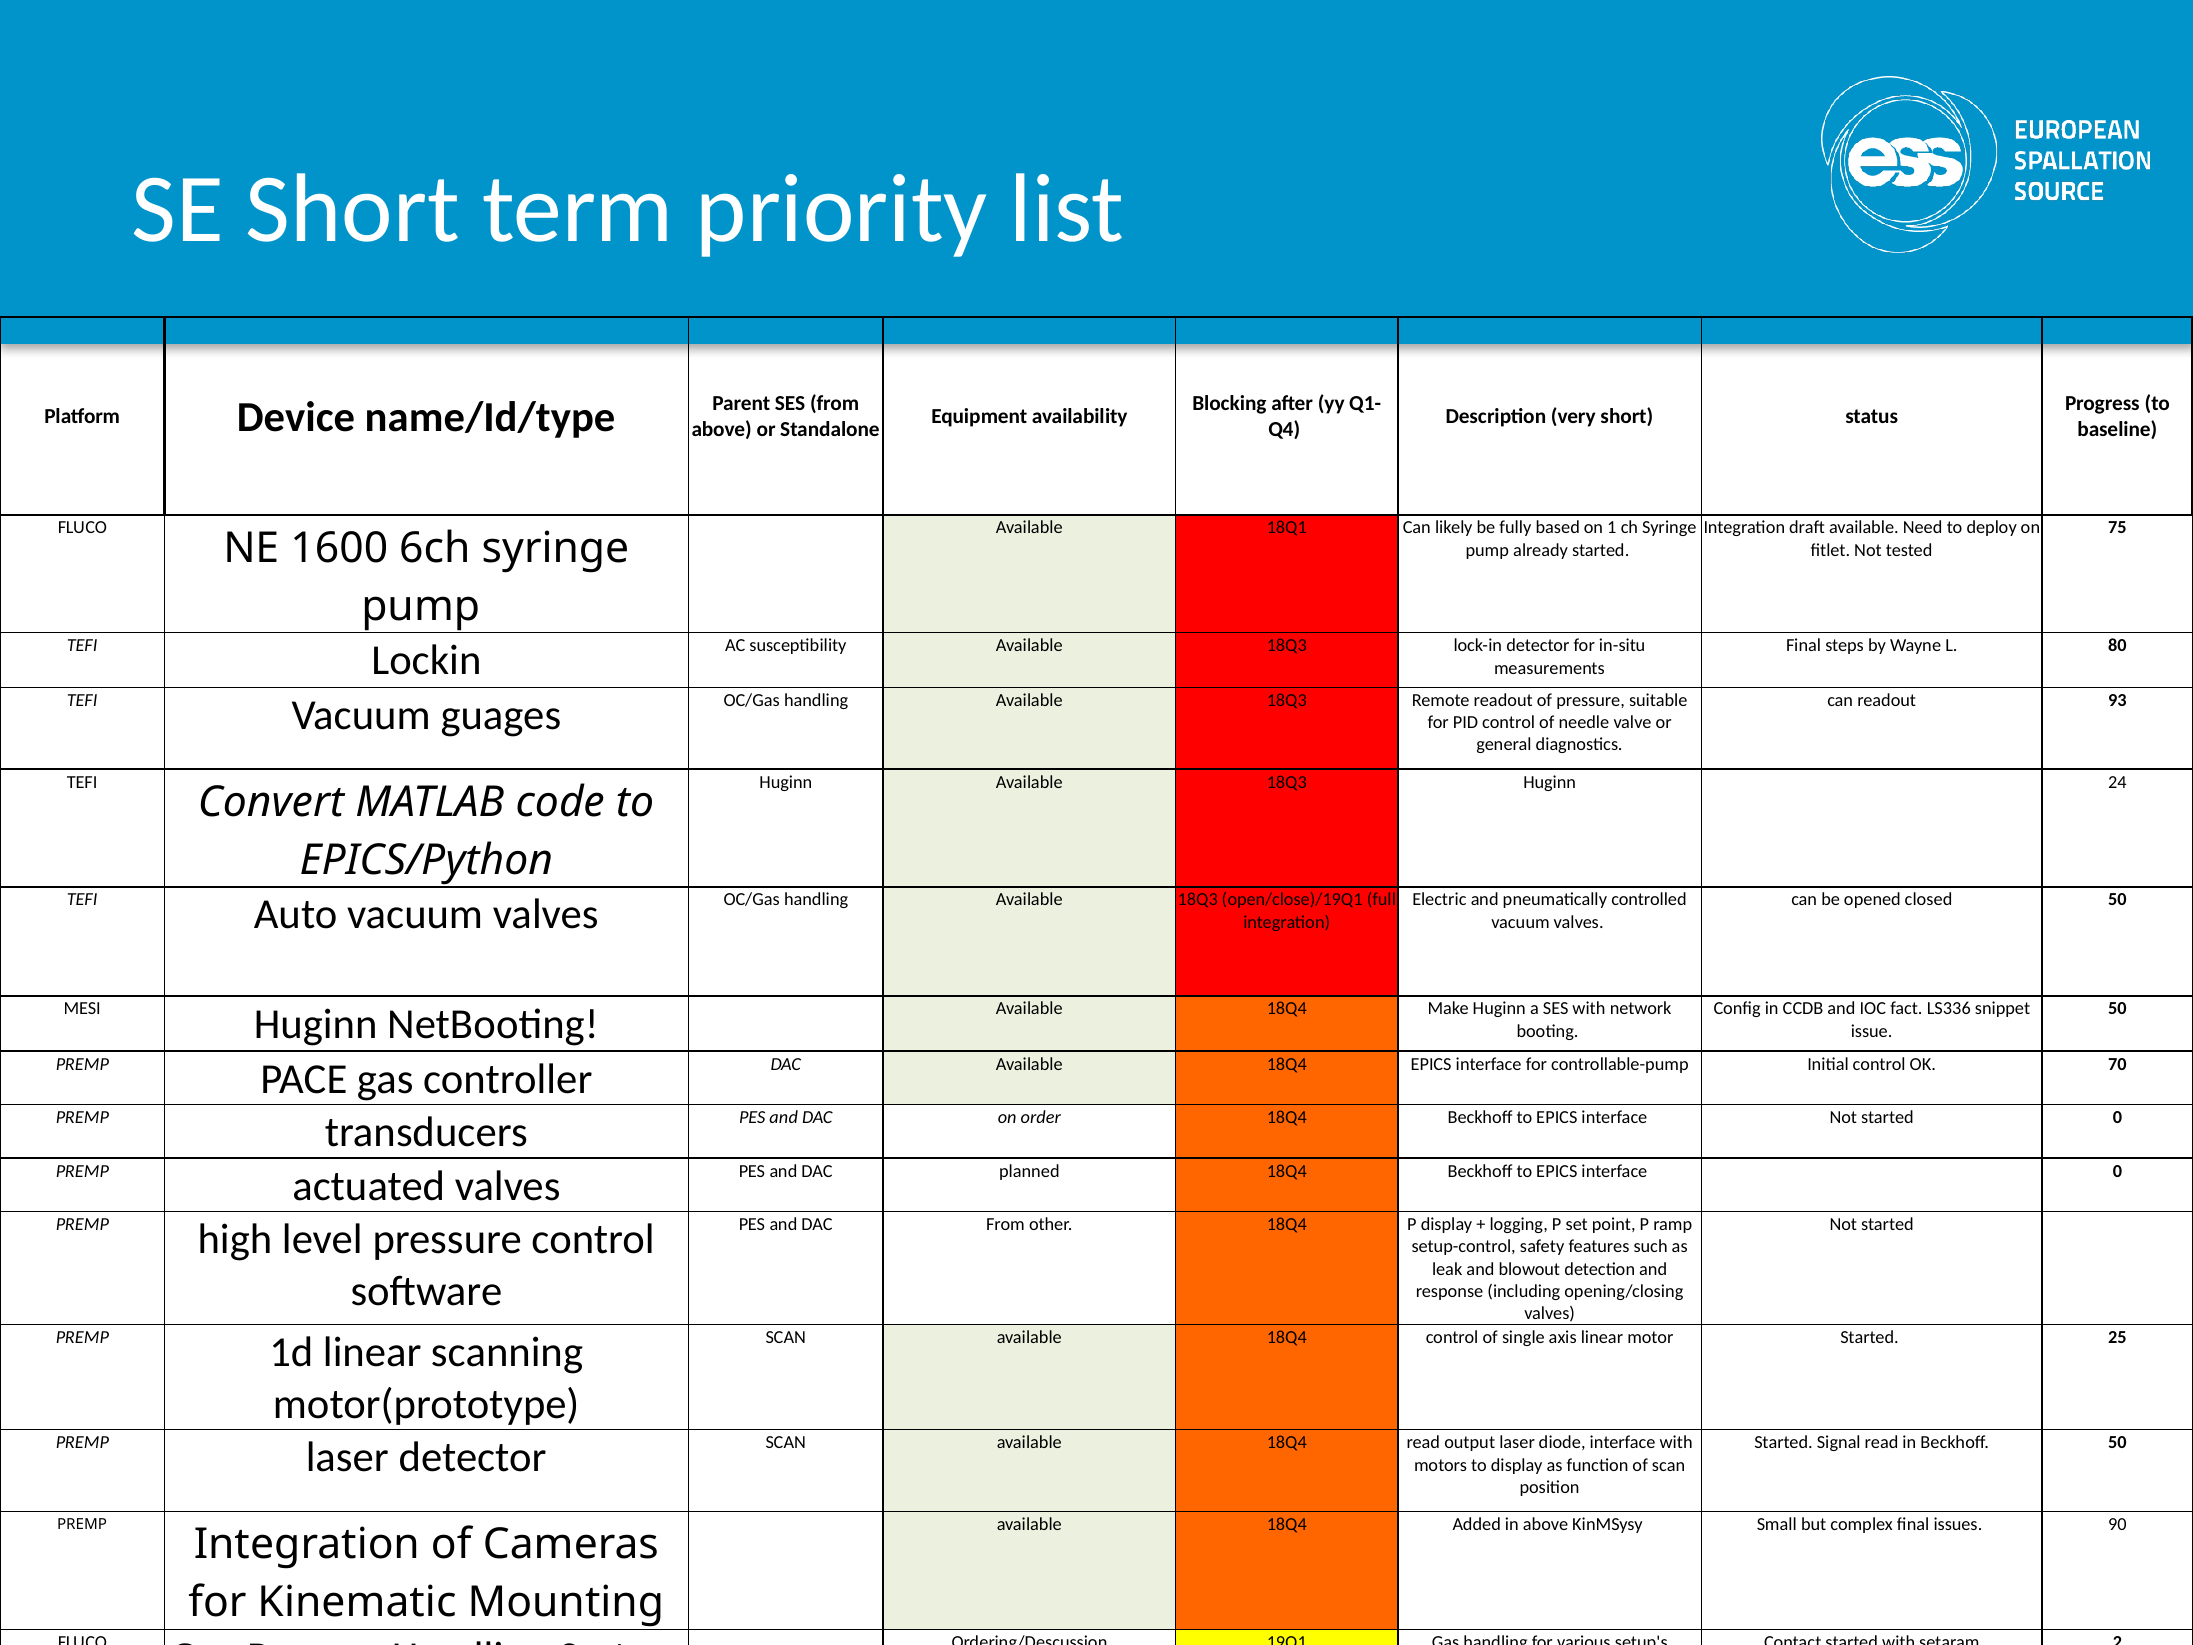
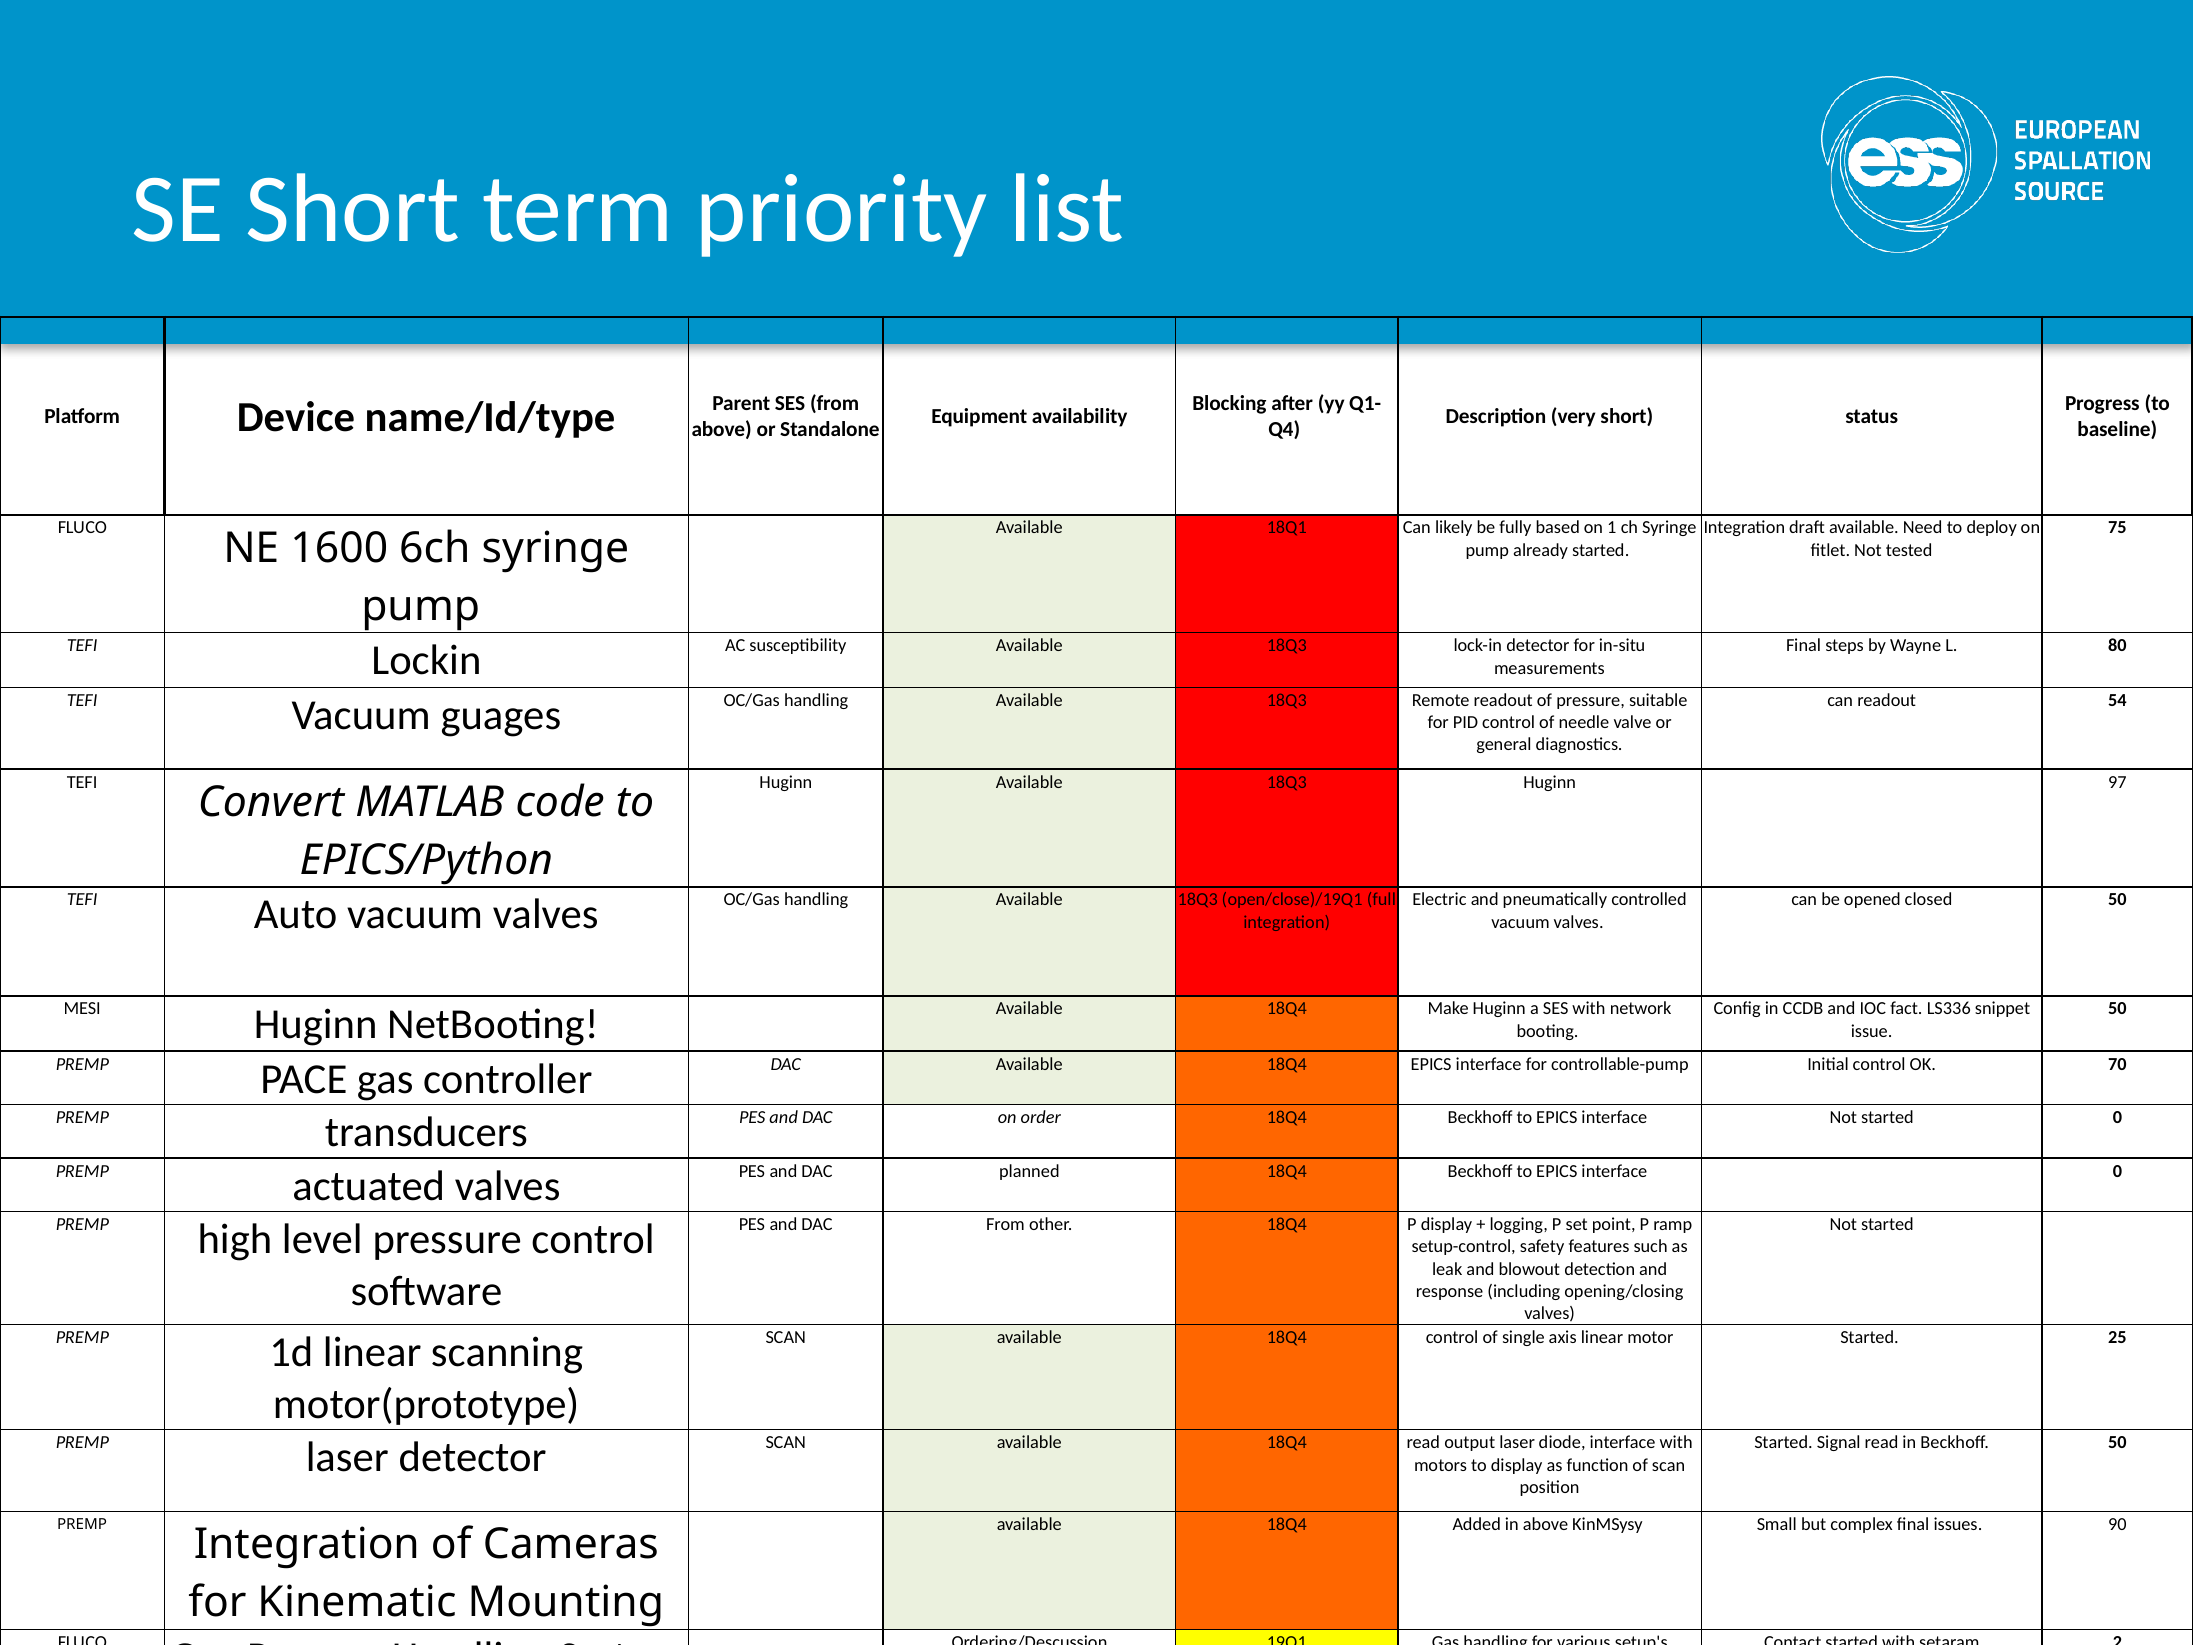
93: 93 -> 54 (2117, 700)
24: 24 -> 97 (2117, 782)
